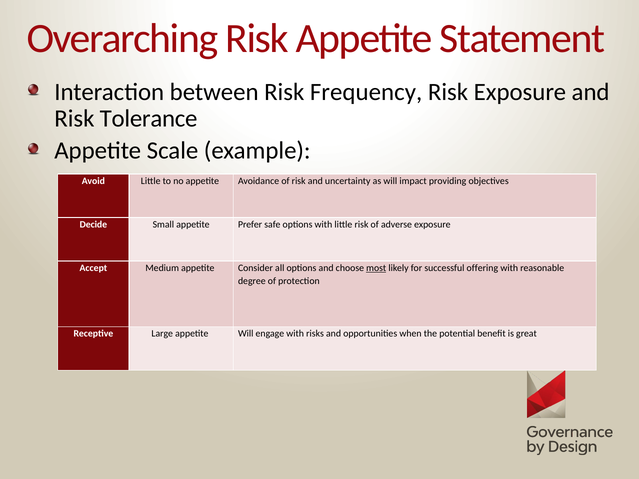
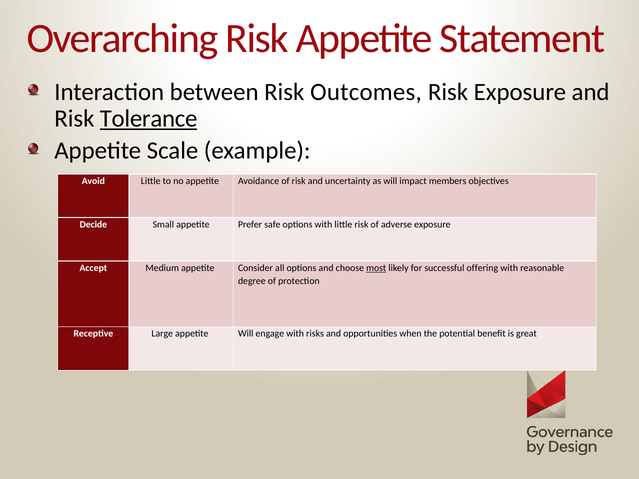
Frequency: Frequency -> Outcomes (366, 92)
Tolerance underline: none -> present (149, 119)
providing: providing -> members (448, 181)
